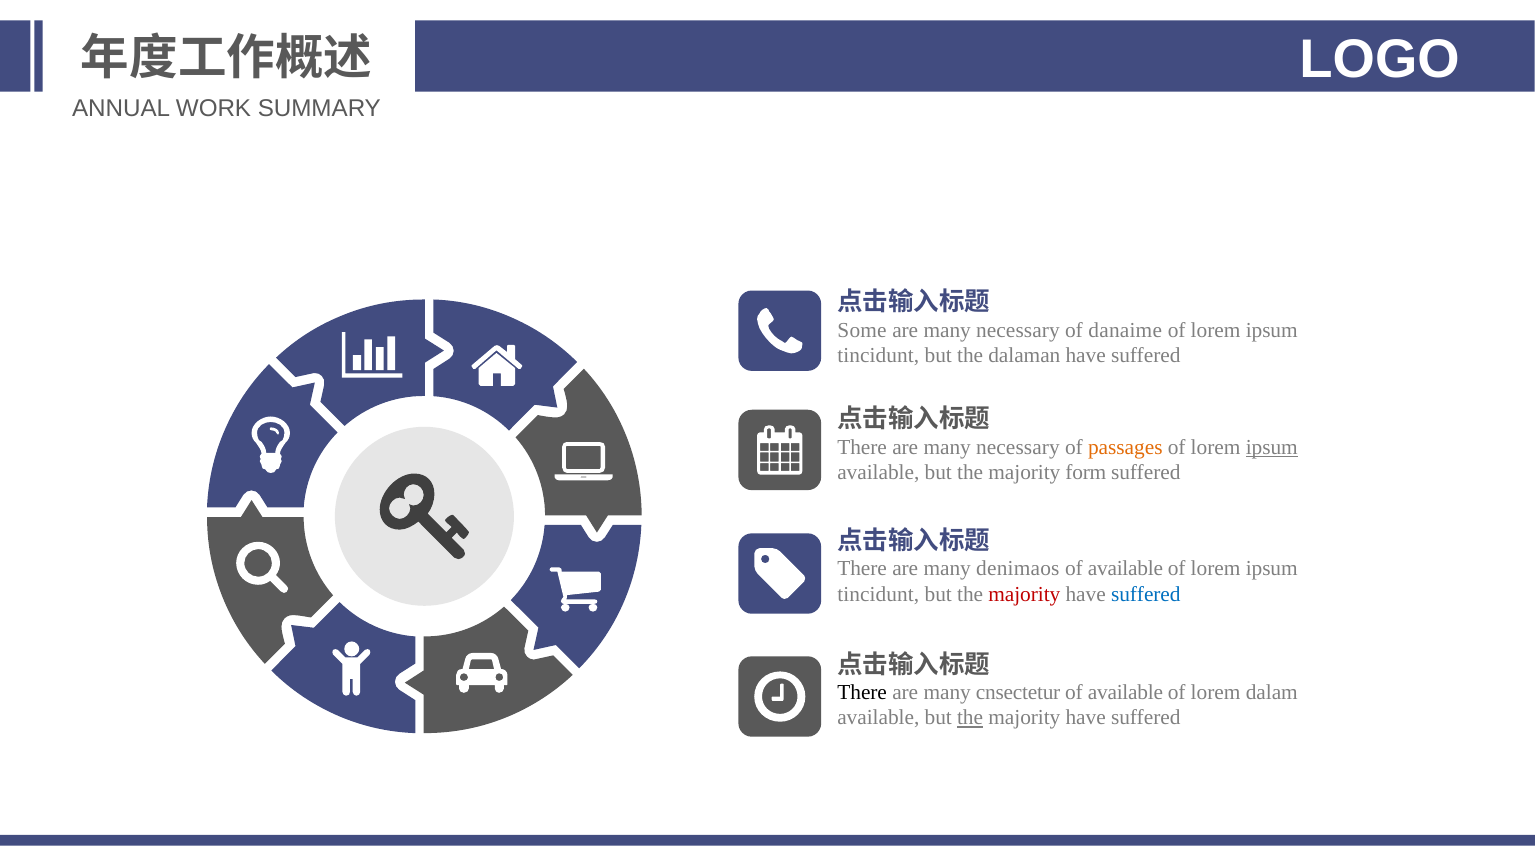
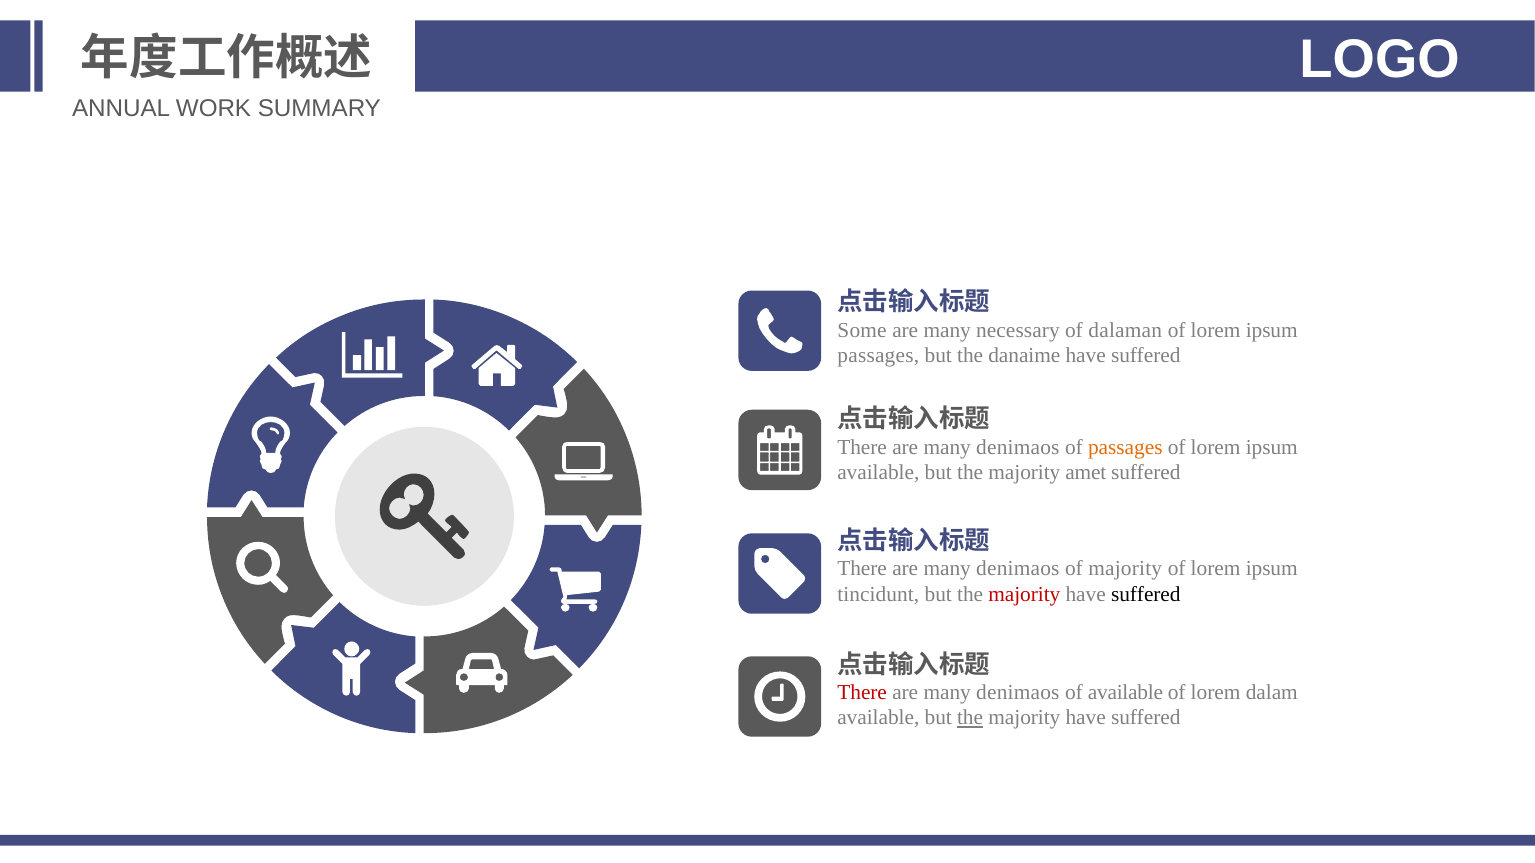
danaime: danaime -> dalaman (1125, 330)
tincidunt: tincidunt -> passages (878, 356)
dalaman: dalaman -> danaime (1024, 356)
necessary: necessary -> denimaos (1018, 448)
ipsum underline: present -> none (1272, 448)
form: form -> amet (1086, 473)
available: available -> majority (1125, 569)
suffered colour: blue -> black (1146, 595)
There colour: black -> red (862, 693)
cnsectetur: cnsectetur -> denimaos (1018, 693)
